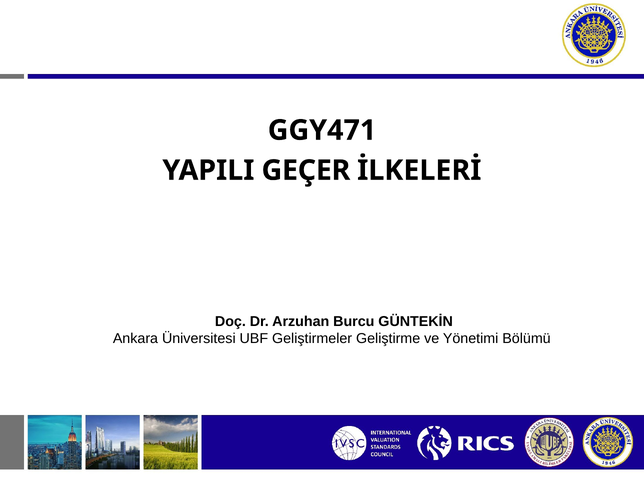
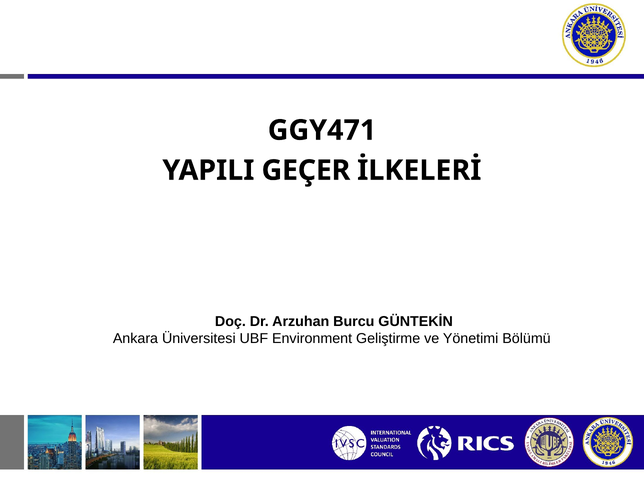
Geliştirmeler: Geliştirmeler -> Environment (312, 339)
